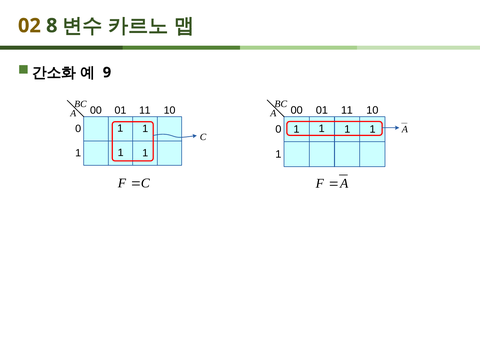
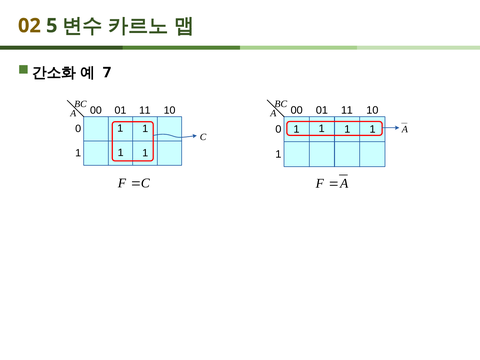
8: 8 -> 5 (52, 26)
9: 9 -> 7 (107, 72)
